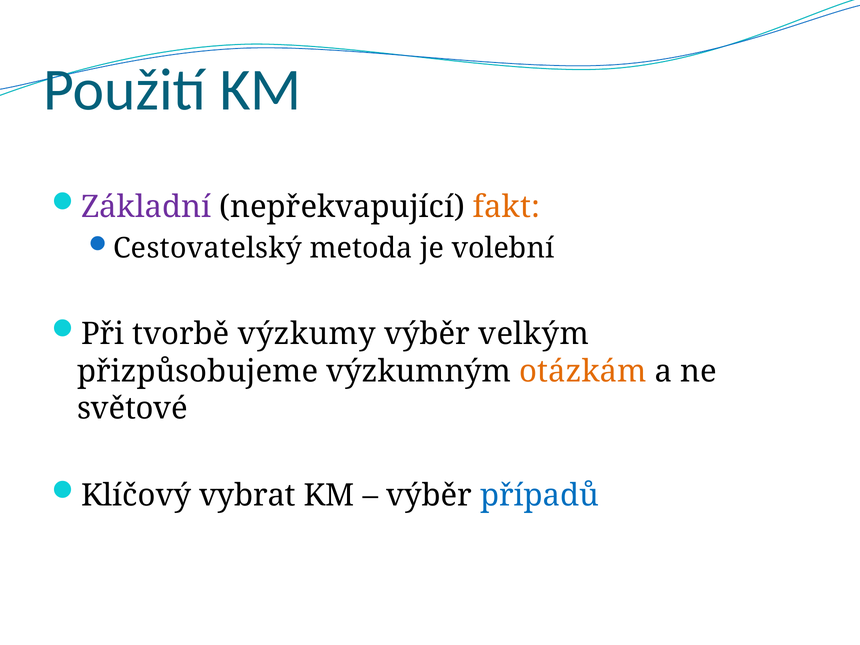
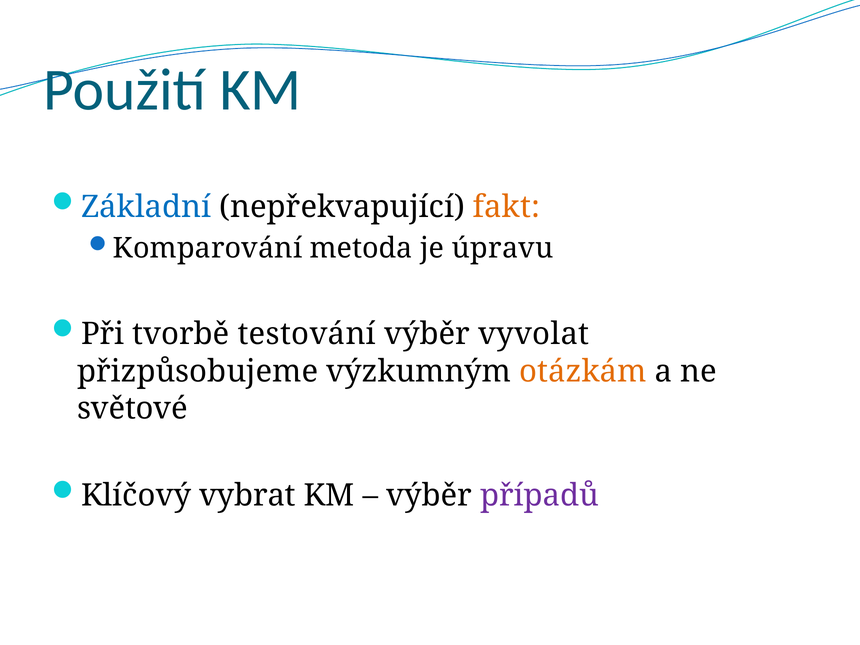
Základní colour: purple -> blue (146, 207)
Cestovatelský: Cestovatelský -> Komparování (208, 248)
volební: volební -> úpravu (503, 248)
výzkumy: výzkumy -> testování (307, 334)
velkým: velkým -> vyvolat (534, 334)
případů colour: blue -> purple (540, 495)
